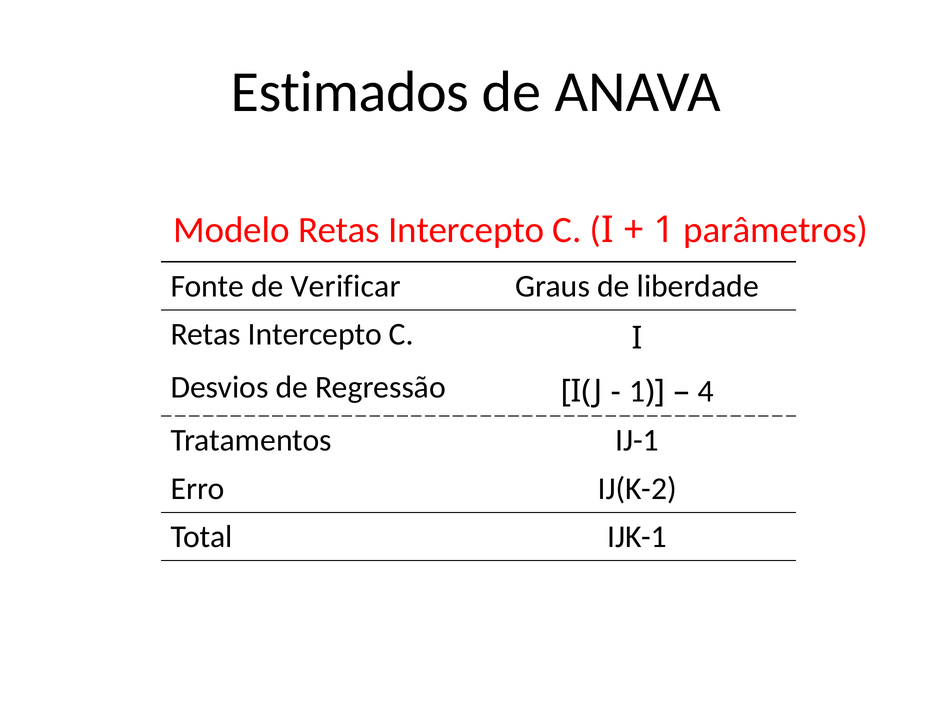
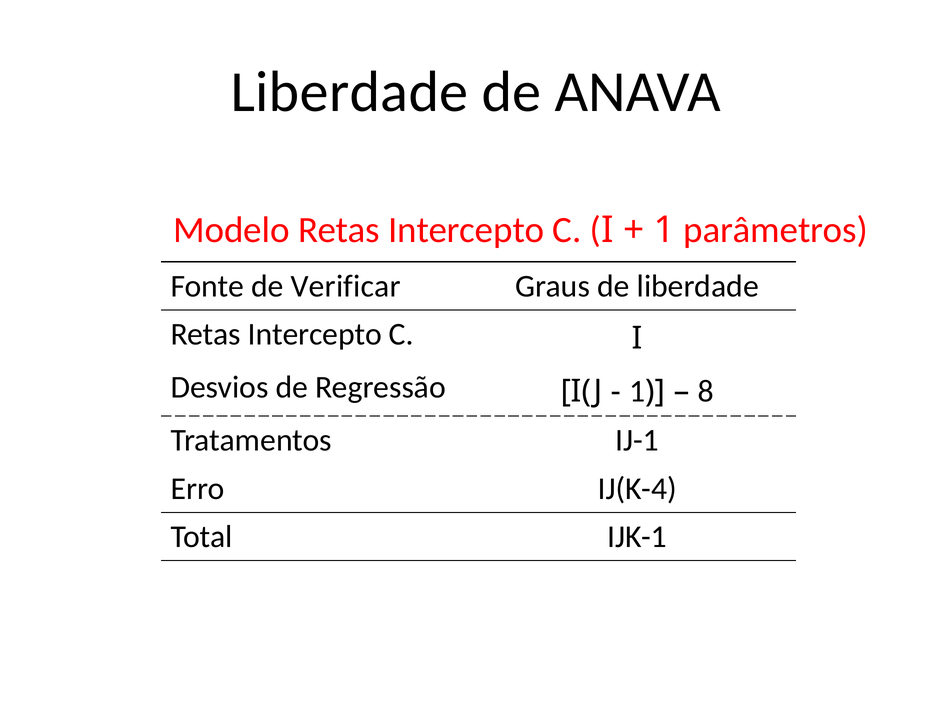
Estimados: Estimados -> Liberdade (350, 92)
4: 4 -> 8 (706, 391)
IJ(K-2: IJ(K-2 -> IJ(K-4 (637, 489)
